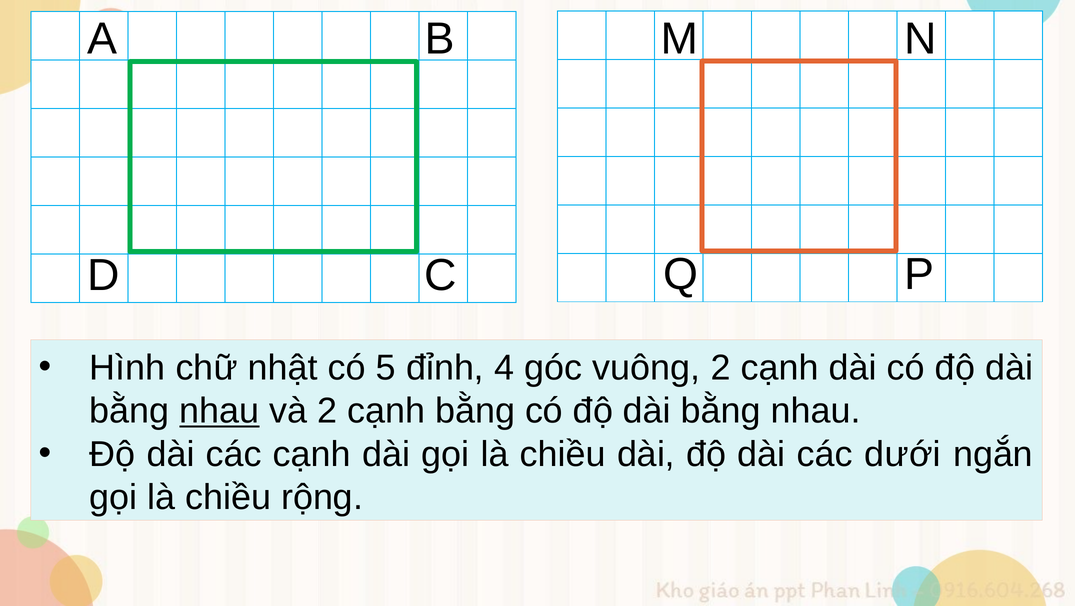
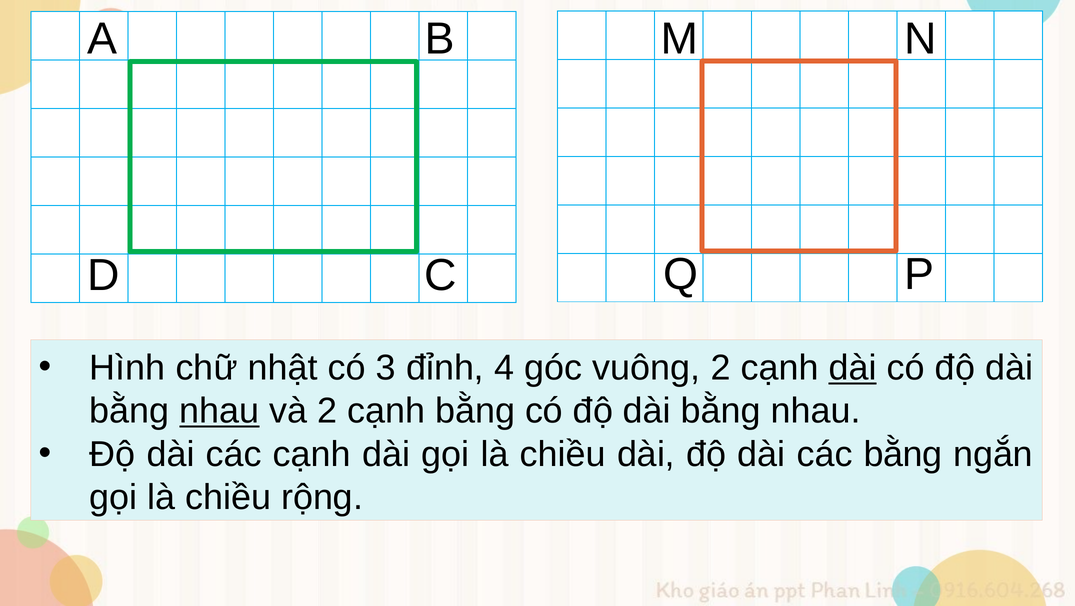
5: 5 -> 3 (386, 368)
dài underline: none -> present (853, 368)
các dưới: dưới -> bằng (903, 454)
